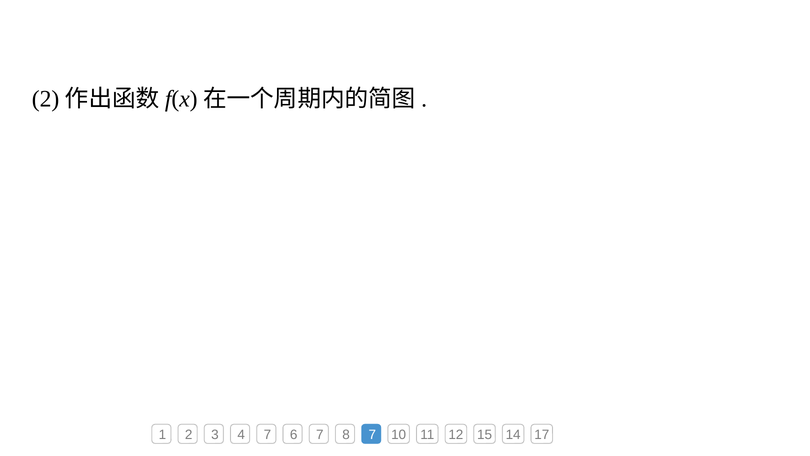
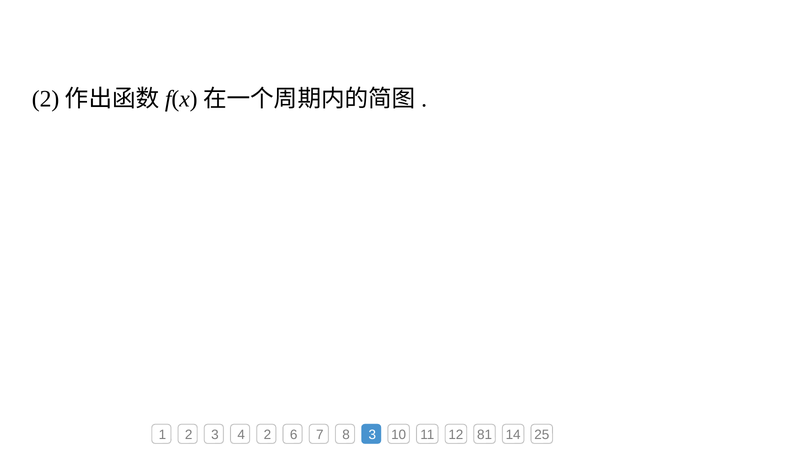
4 7: 7 -> 2 (267, 434)
8 7: 7 -> 3 (372, 434)
15: 15 -> 81 (485, 434)
17: 17 -> 25 (542, 434)
